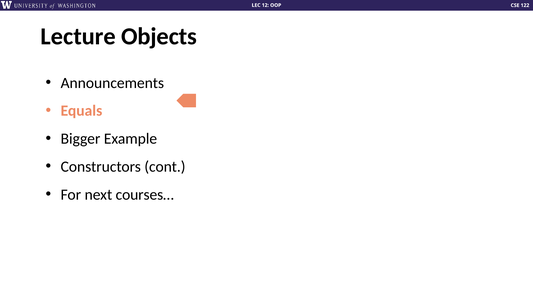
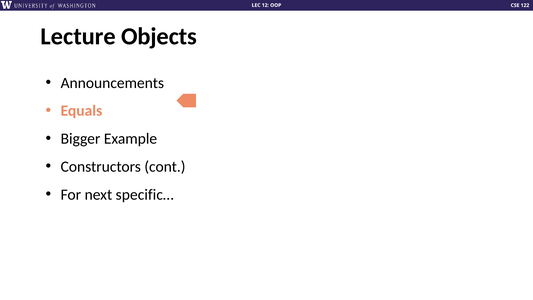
courses…: courses… -> specific… (145, 195)
